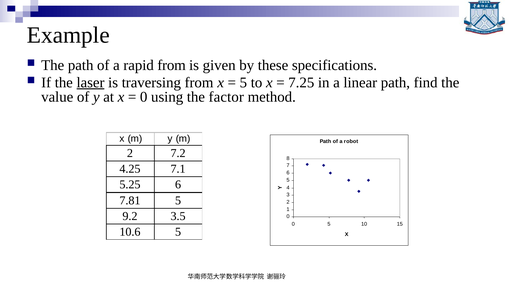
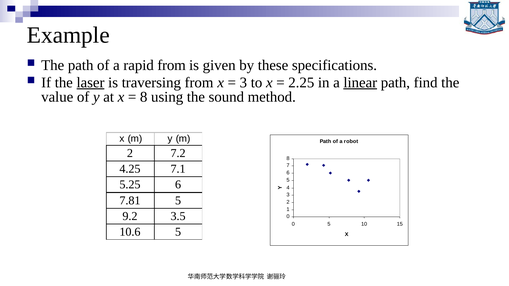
5: 5 -> 3 (243, 83)
7.25: 7.25 -> 2.25 (301, 83)
linear underline: none -> present (360, 83)
0: 0 -> 8 (144, 97)
factor: factor -> sound (226, 97)
